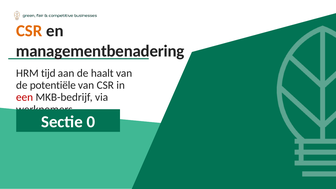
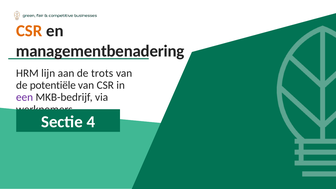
tijd: tijd -> lijn (48, 73)
haalt: haalt -> trots (102, 73)
een colour: red -> purple (25, 97)
0: 0 -> 4 (91, 122)
